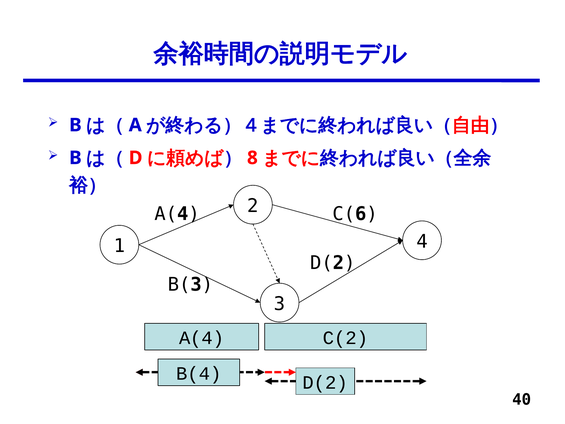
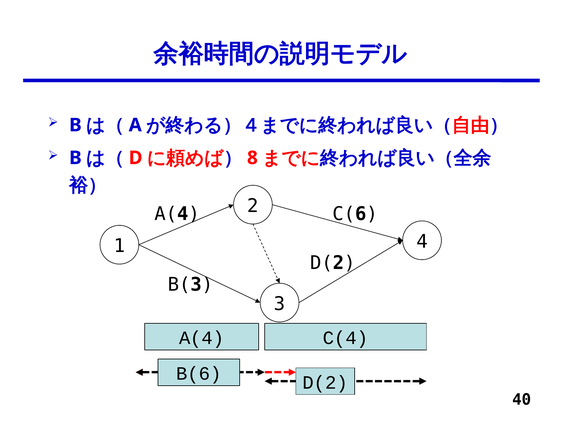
C(2: C(2 -> C(4 (346, 338)
B(4: B(4 -> B(6 (199, 373)
